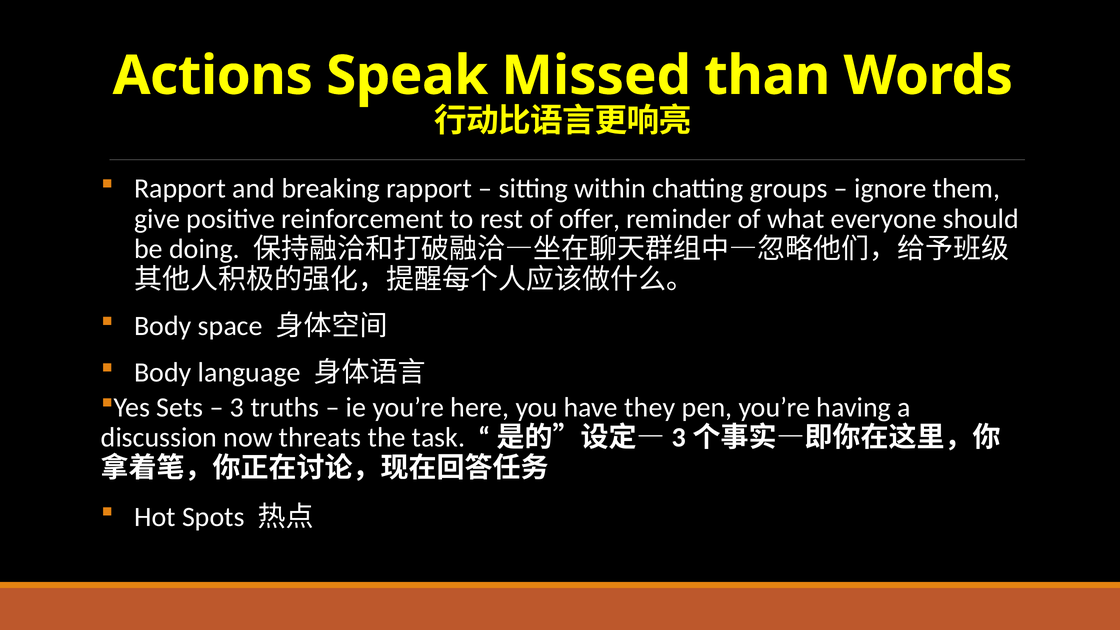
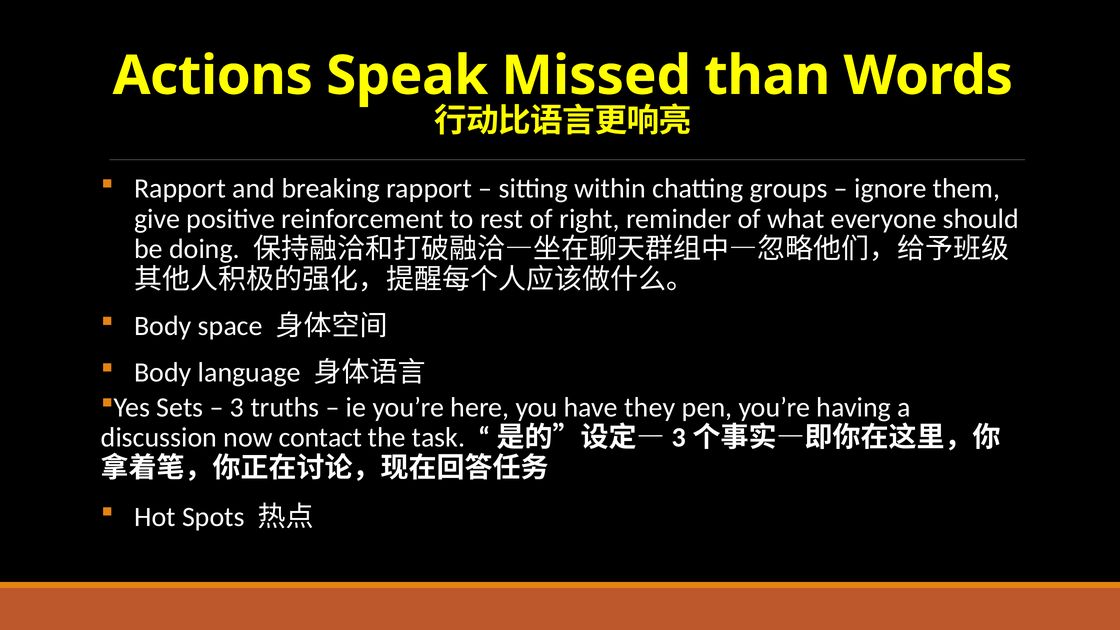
offer: offer -> right (590, 219)
threats: threats -> contact (320, 438)
